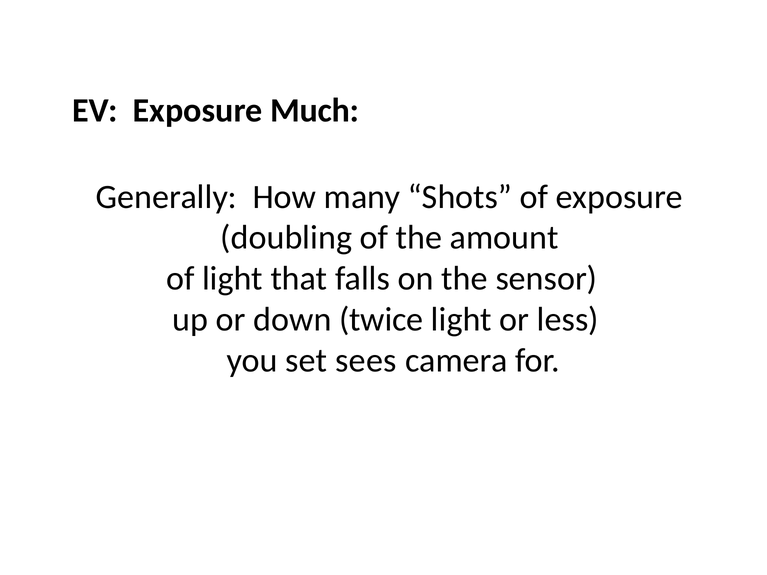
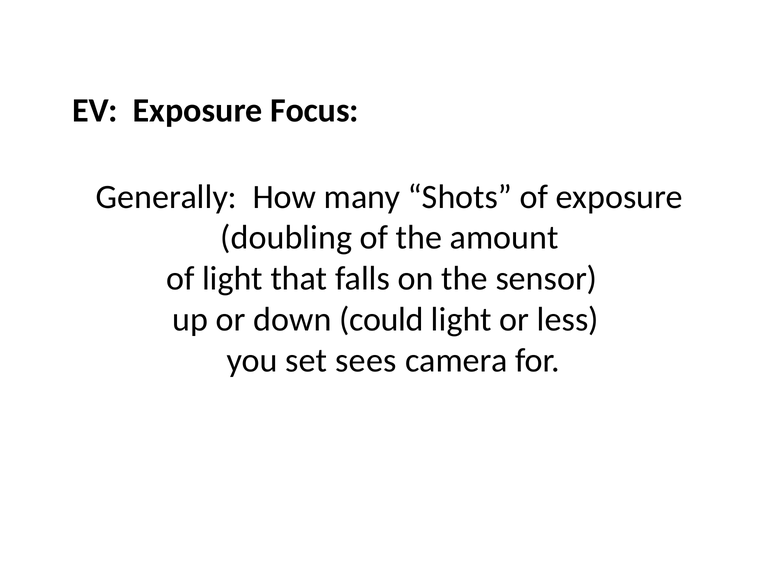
Much: Much -> Focus (315, 111)
twice: twice -> could (381, 320)
